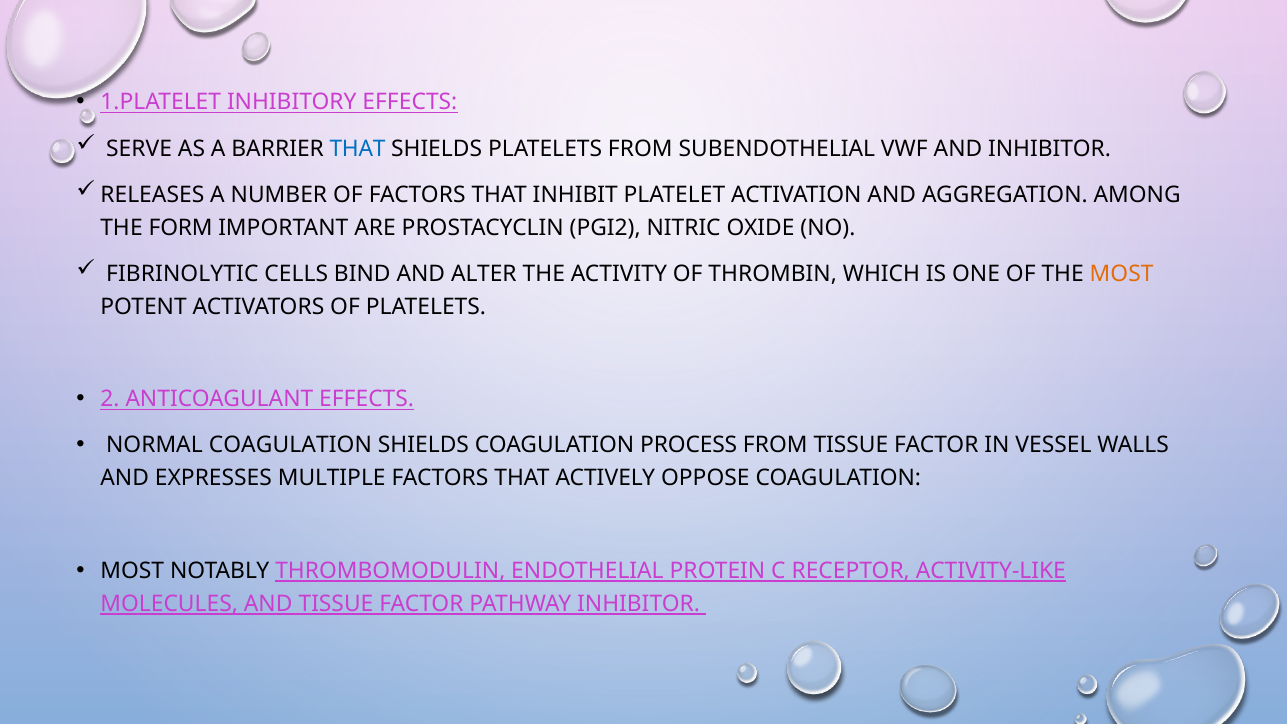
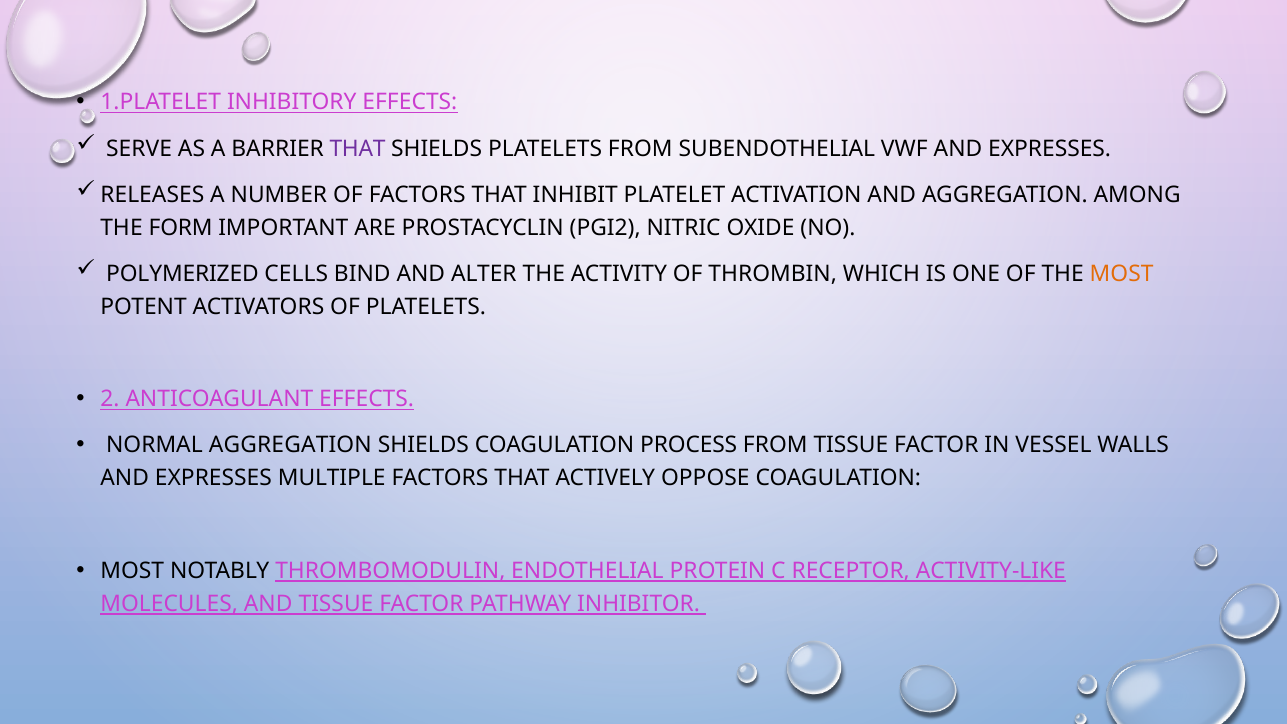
THAT colour: blue -> purple (358, 148)
VWF AND INHIBITOR: INHIBITOR -> EXPRESSES (1050, 148)
FIBRINOLYTIC: FIBRINOLYTIC -> POLYMERIZED (182, 274)
NORMAL COAGULATION: COAGULATION -> AGGREGATION (290, 445)
